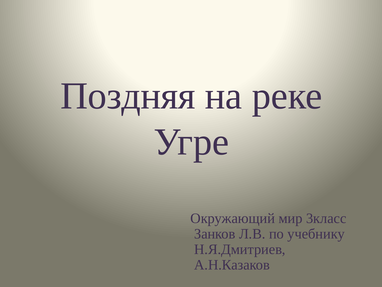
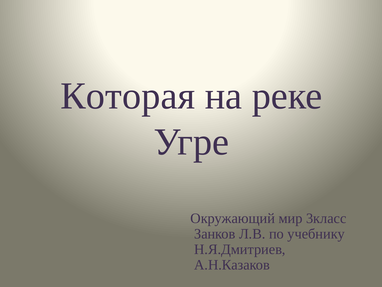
Поздняя: Поздняя -> Которая (128, 96)
